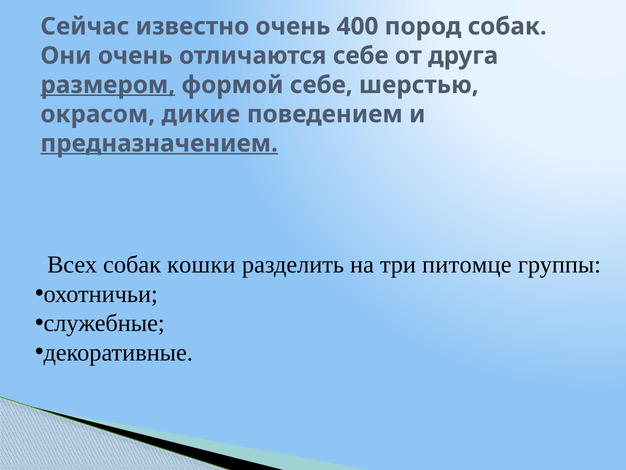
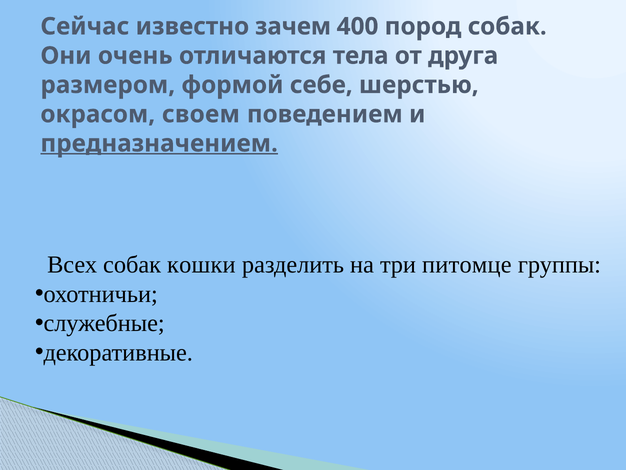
известно очень: очень -> зачем (293, 26)
отличаются себе: себе -> тела (361, 56)
размером underline: present -> none (108, 85)
дикие: дикие -> своем (201, 114)
